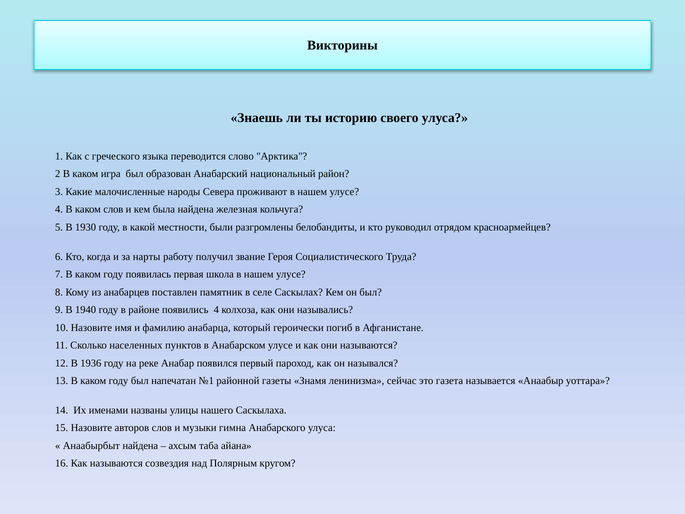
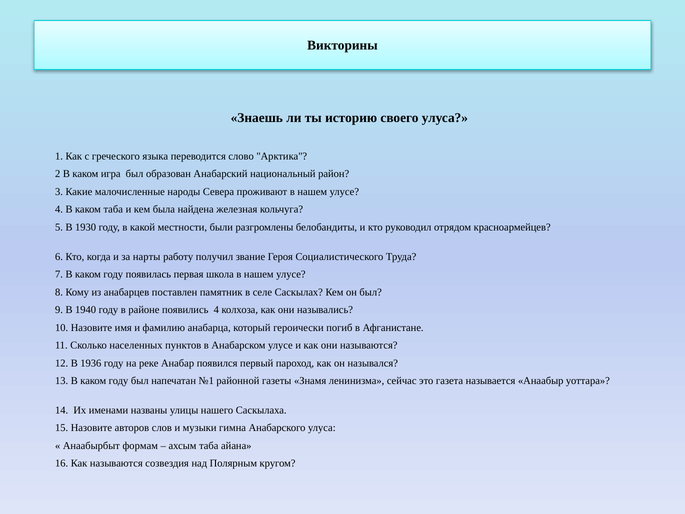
каком слов: слов -> таба (113, 209)
Анаабырбыт найдена: найдена -> формам (140, 446)
